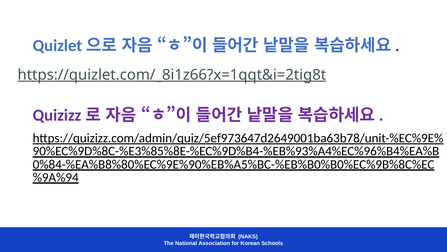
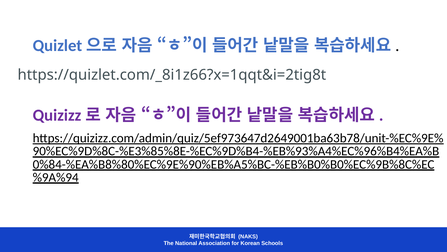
https://quizlet.com/_8i1z66?x=1qqt&i=2tig8t underline: present -> none (172, 75)
